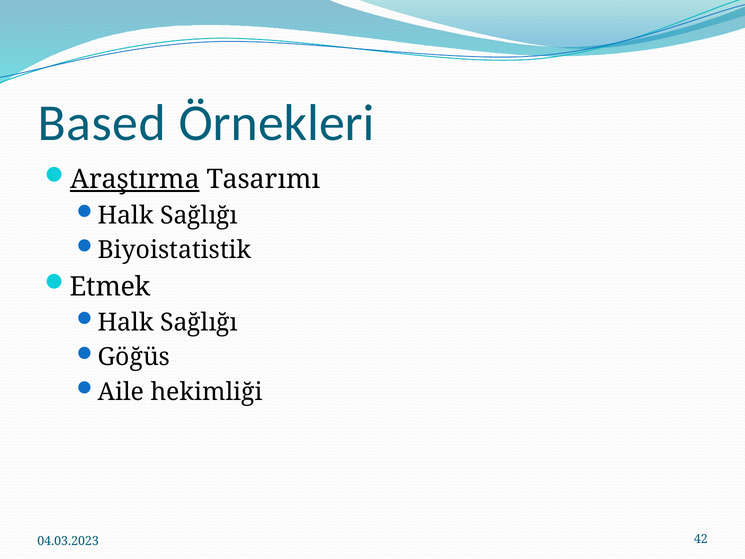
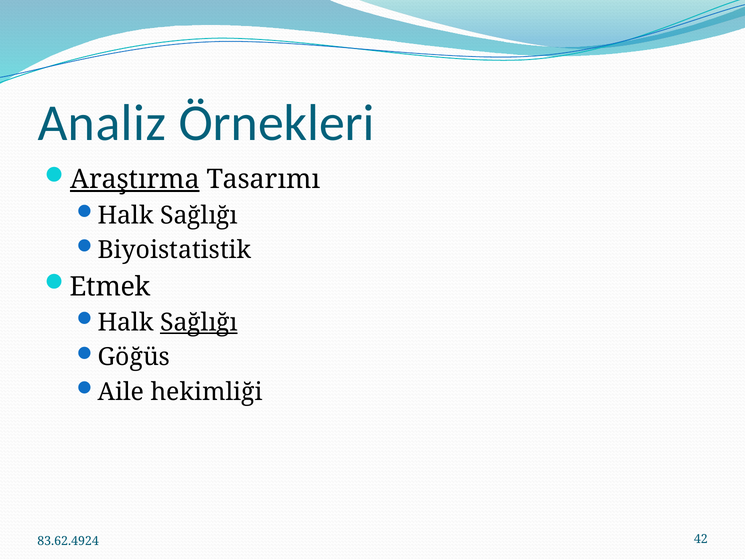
Based: Based -> Analiz (102, 123)
Sağlığı underline: none -> present (199, 322)
04.03.2023: 04.03.2023 -> 83.62.4924 (68, 541)
